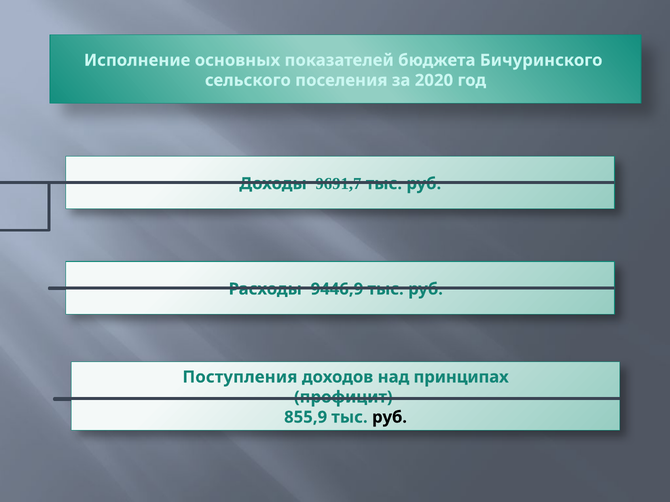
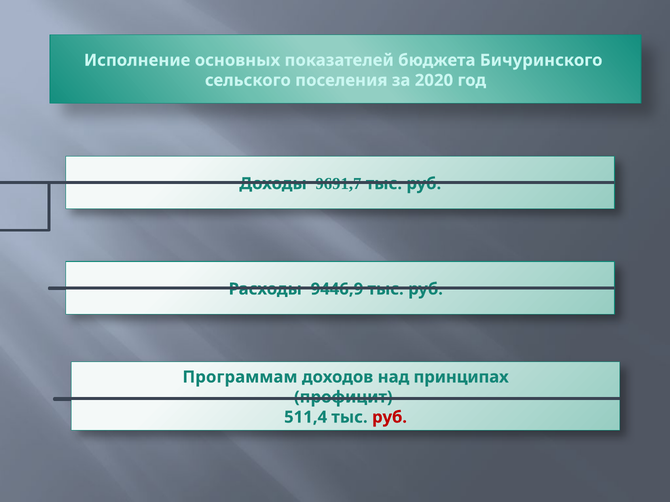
Поступления: Поступления -> Программам (240, 377)
855,9: 855,9 -> 511,4 (306, 418)
руб colour: black -> red (389, 418)
